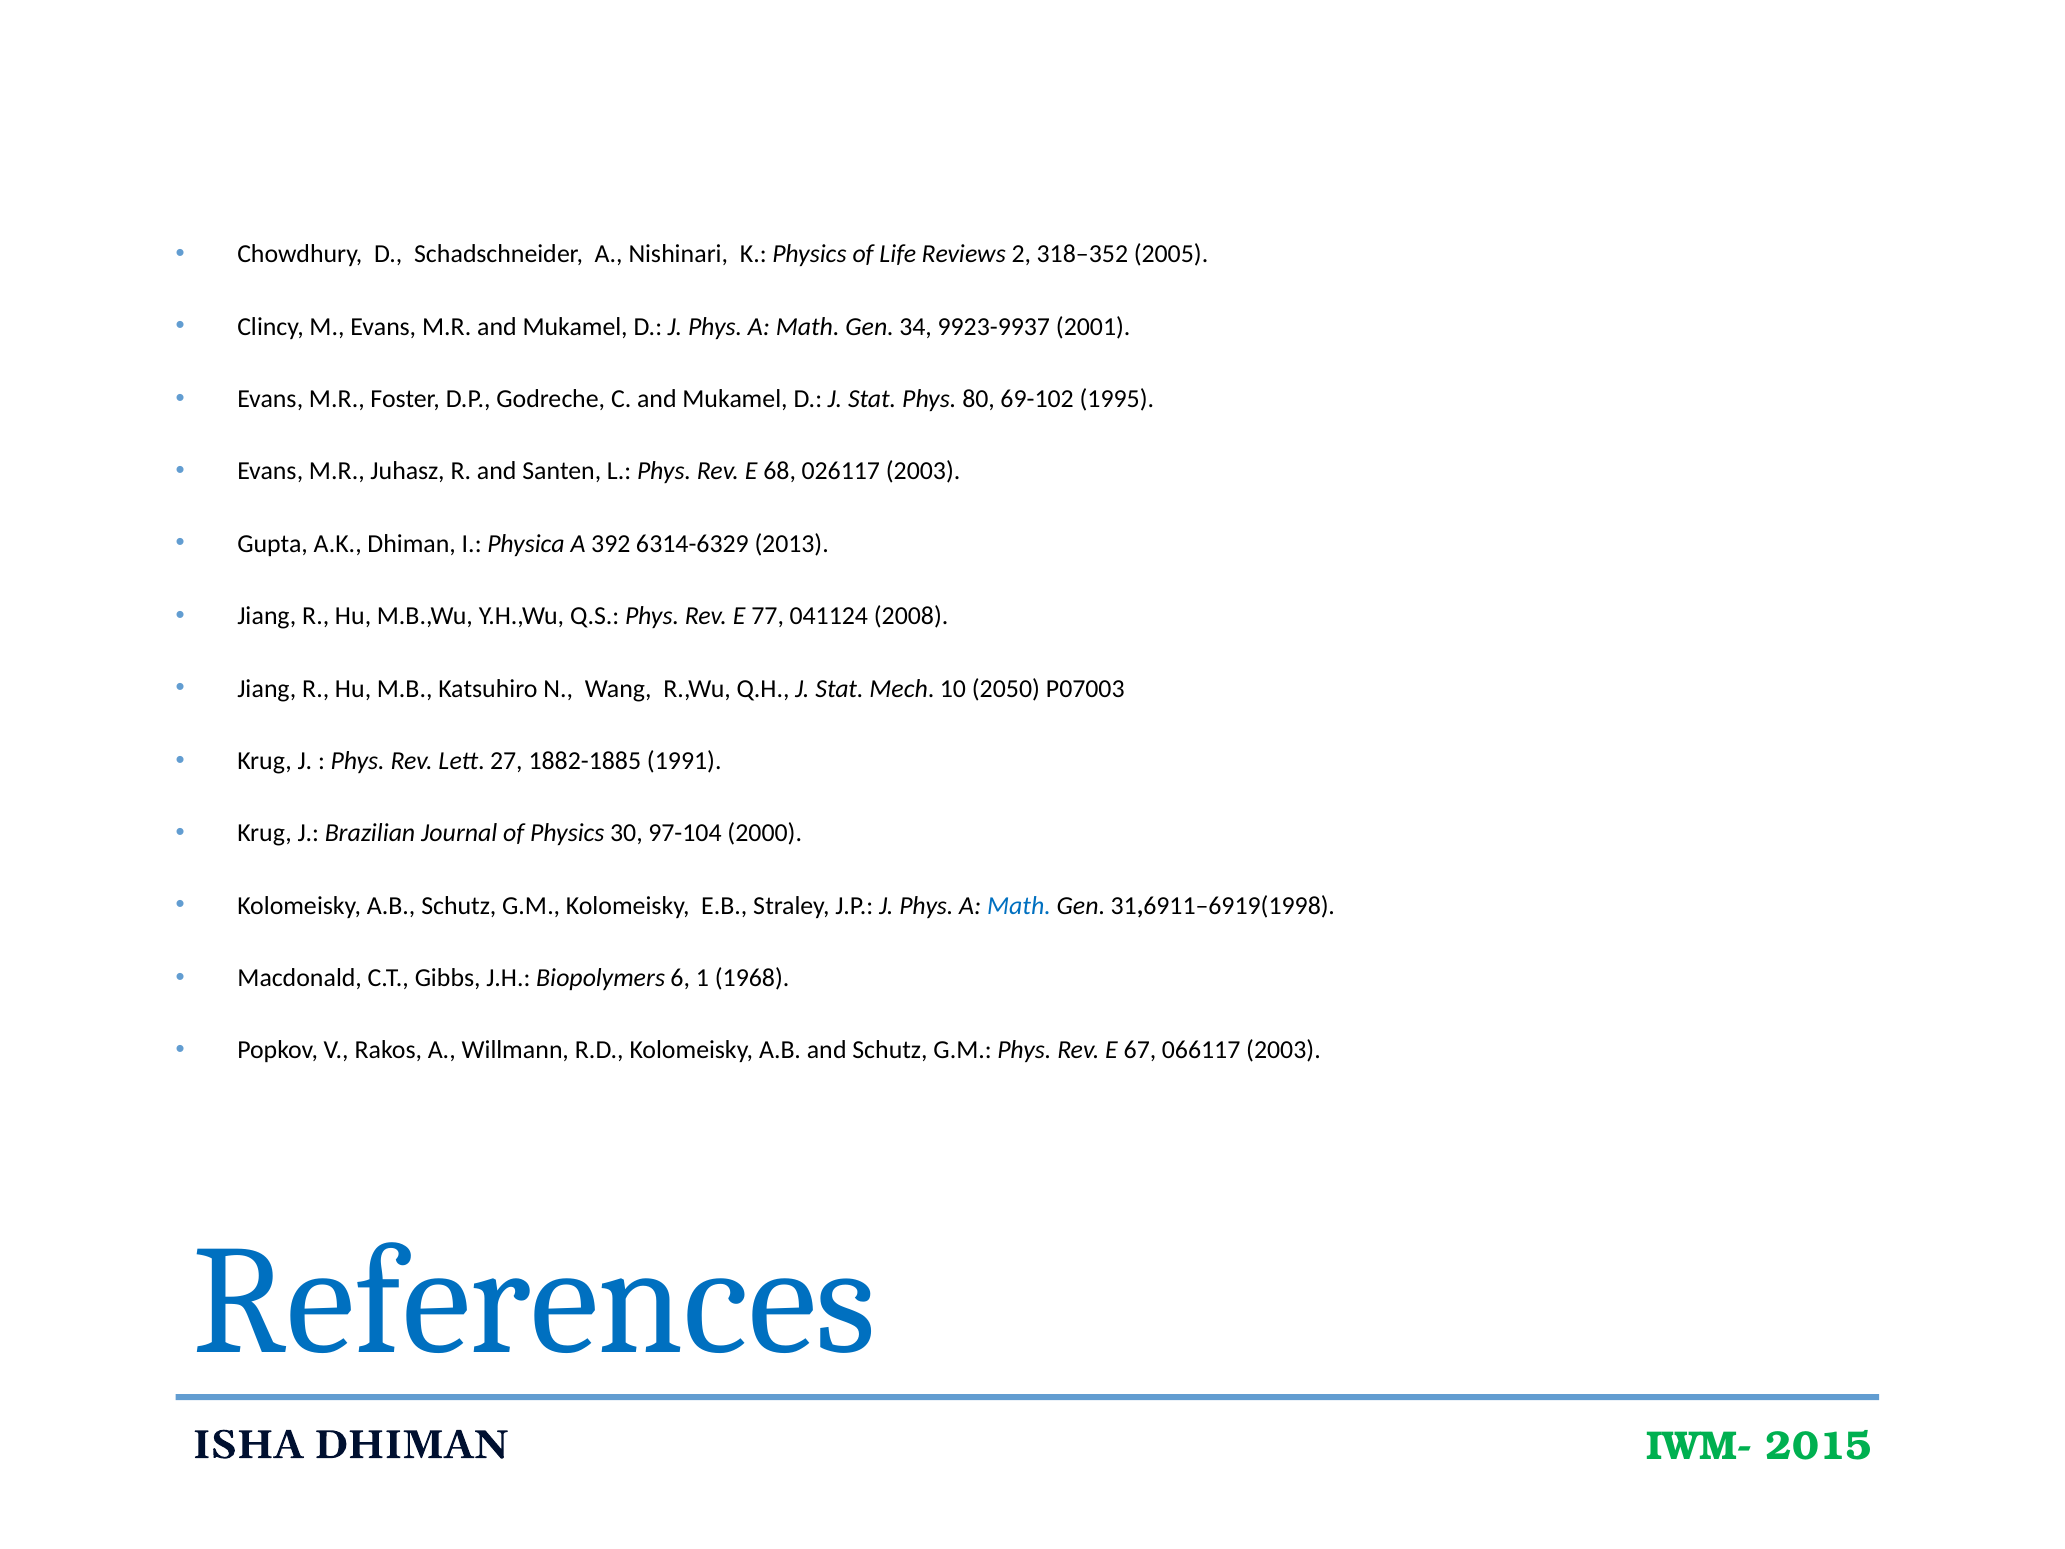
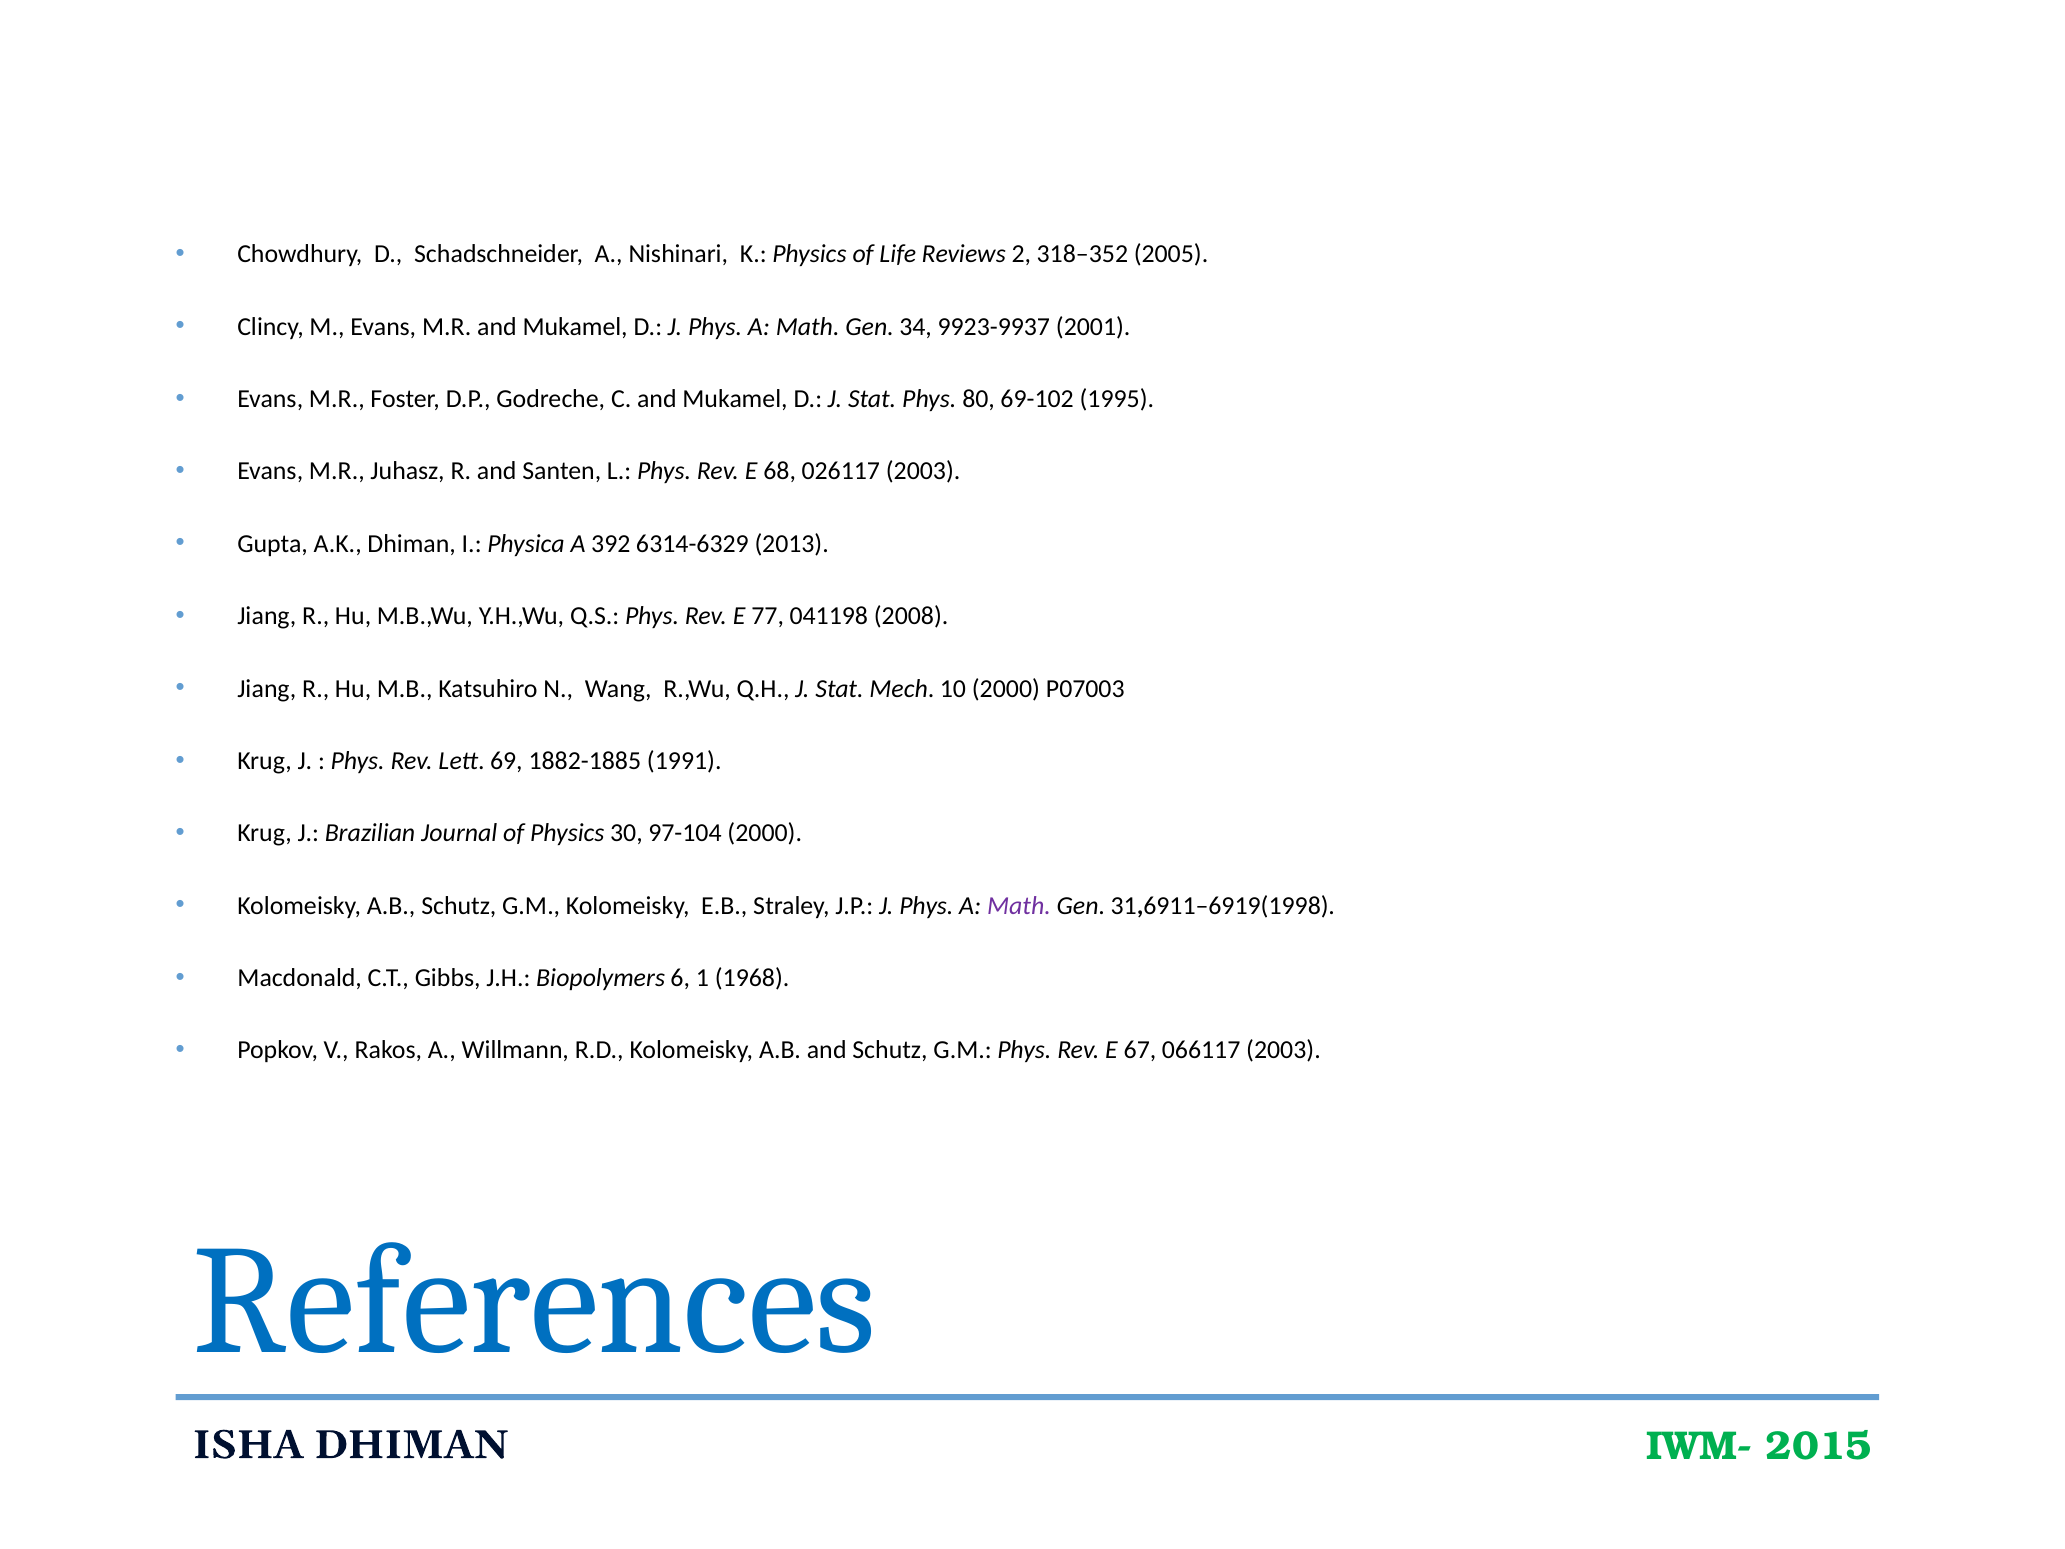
041124: 041124 -> 041198 (829, 616)
10 2050: 2050 -> 2000 (1006, 688)
27: 27 -> 69 (506, 761)
Math colour: blue -> purple (1019, 906)
